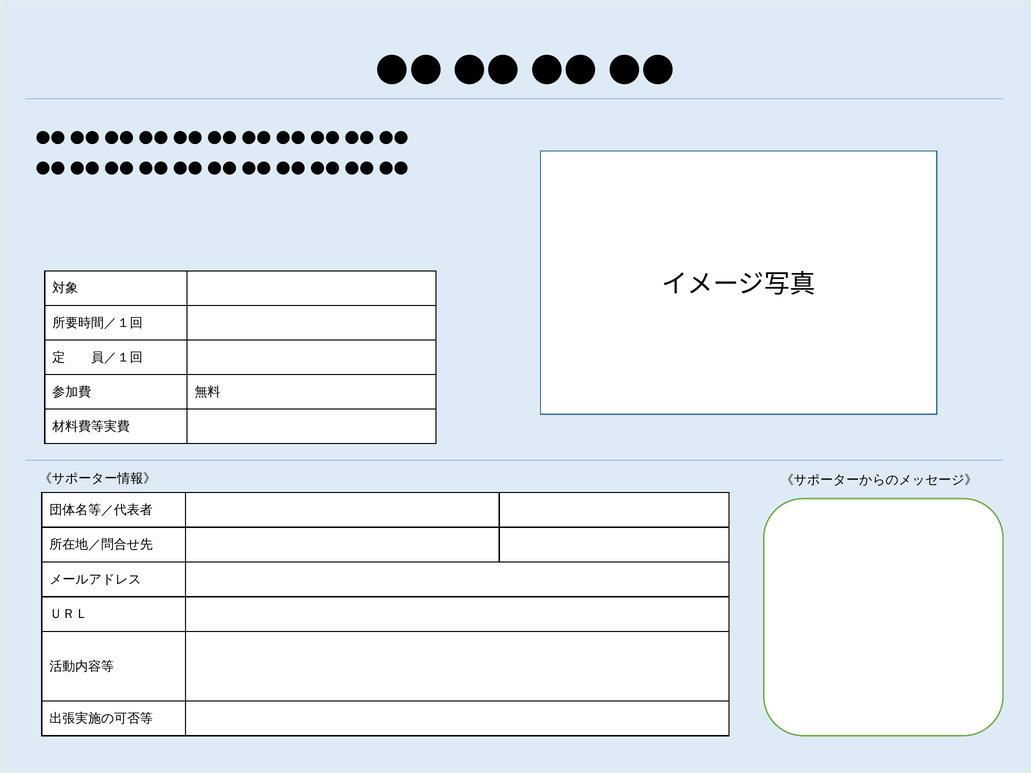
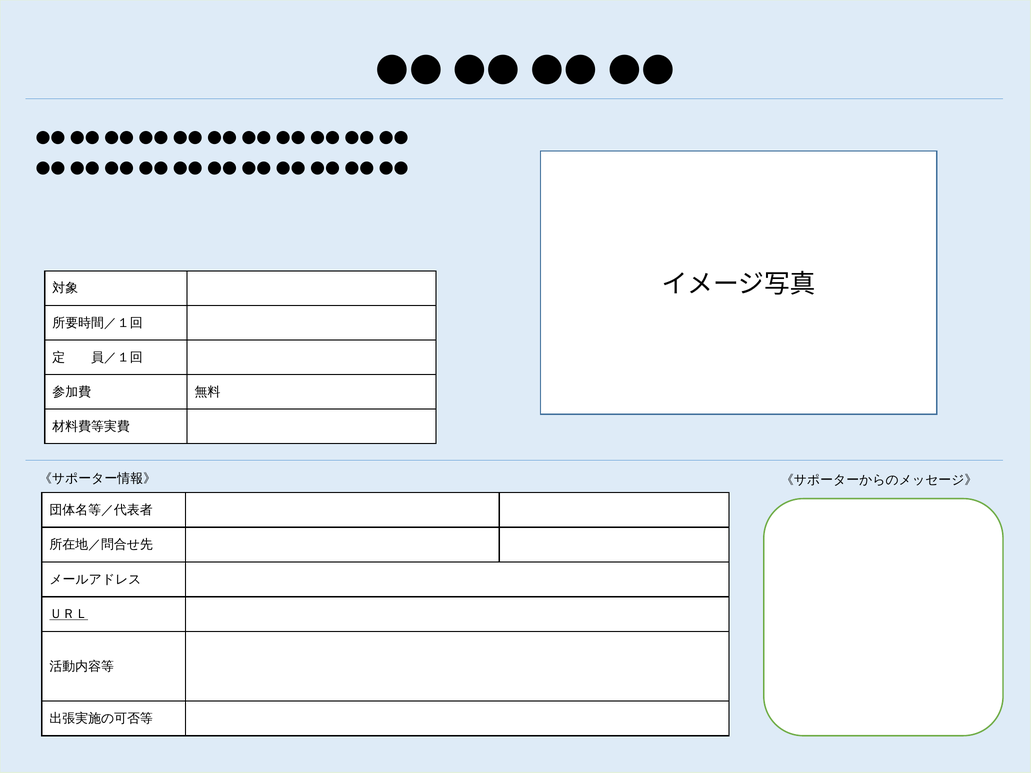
ＵＲＬ underline: none -> present (69, 614)
